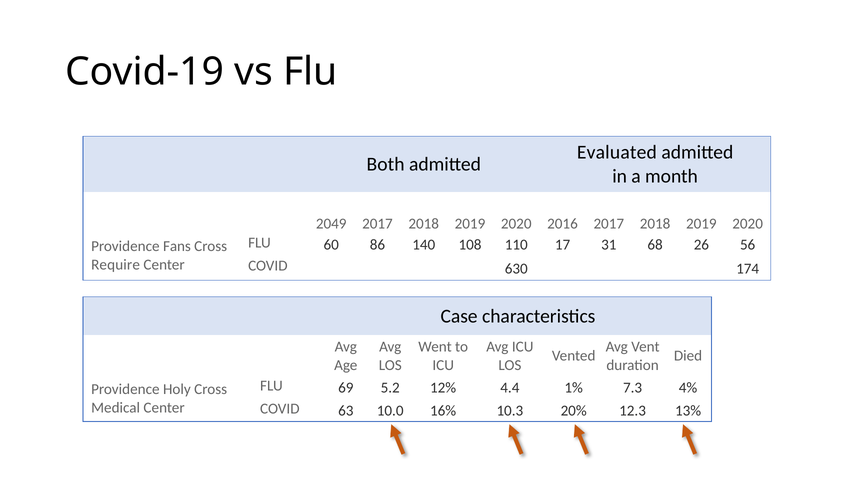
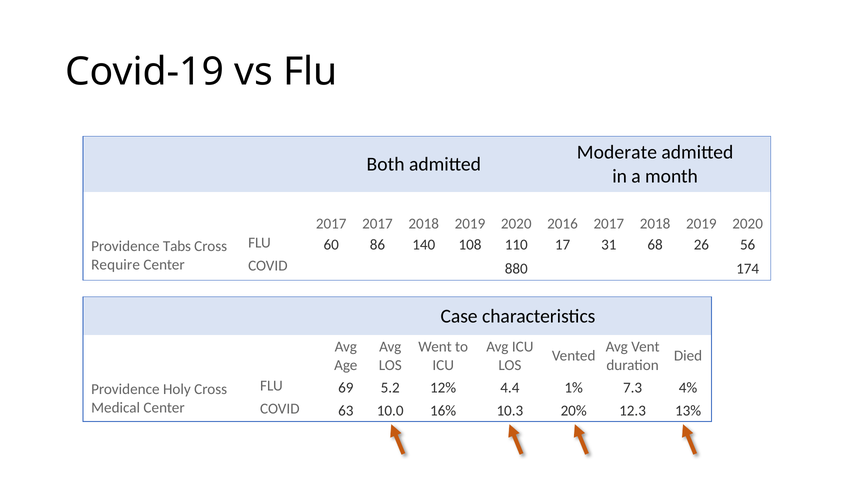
Evaluated: Evaluated -> Moderate (617, 152)
2049: 2049 -> 2017 (331, 223)
Fans: Fans -> Tabs (177, 246)
630: 630 -> 880 (516, 268)
